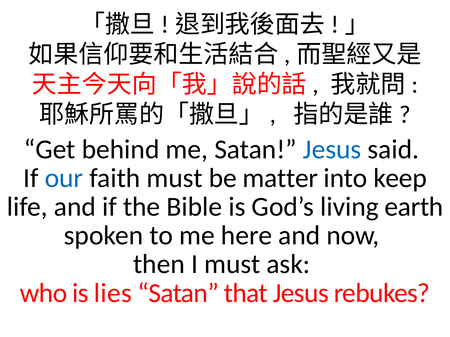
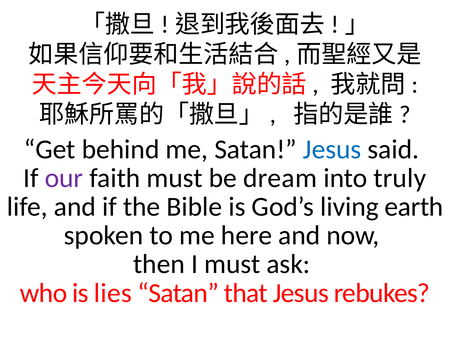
our colour: blue -> purple (64, 178)
matter: matter -> dream (280, 178)
keep: keep -> truly (400, 178)
